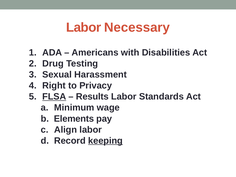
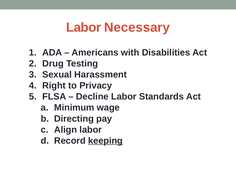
FLSA underline: present -> none (54, 97)
Results: Results -> Decline (92, 97)
Elements: Elements -> Directing (74, 119)
